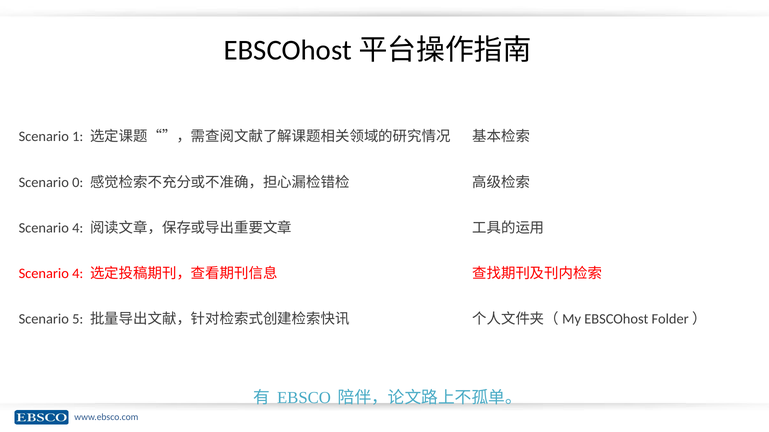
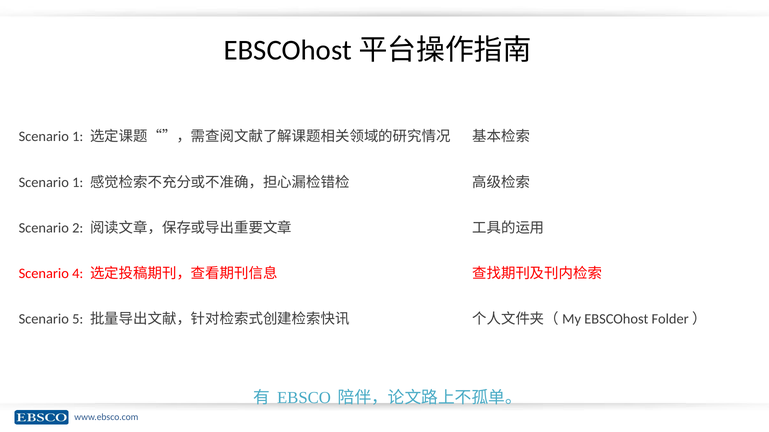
0: 0 -> 1 (78, 183)
4: 4 -> 2 (78, 228)
